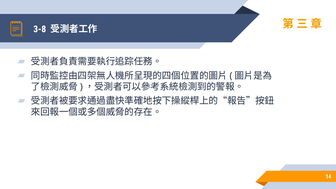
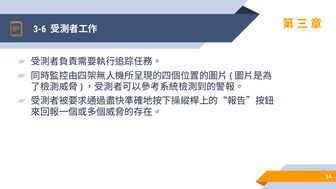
3-8: 3-8 -> 3-6 (40, 29)
